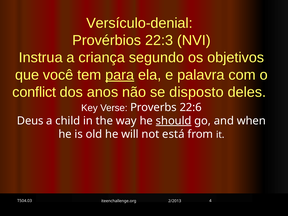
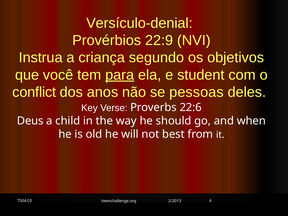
22:3: 22:3 -> 22:9 (159, 40)
palavra: palavra -> student (201, 75)
disposto: disposto -> pessoas (197, 92)
should underline: present -> none (174, 121)
está: está -> best (173, 134)
